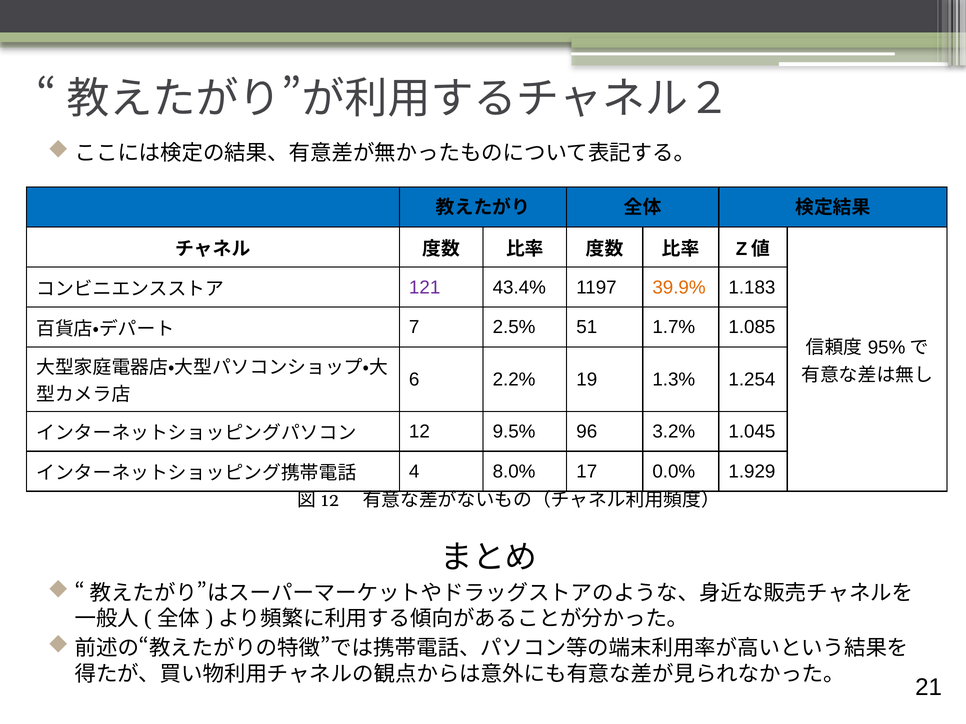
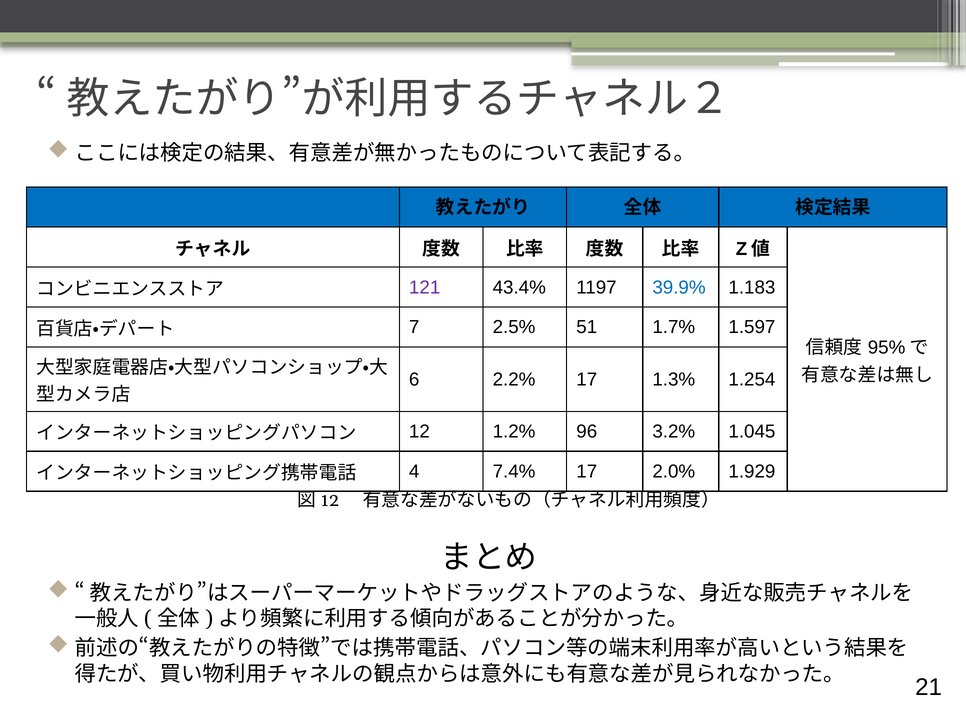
39.9% colour: orange -> blue (679, 288)
1.085: 1.085 -> 1.597 (752, 327)
2.2% 19: 19 -> 17 (587, 380)
9.5%: 9.5% -> 1.2% (514, 432)
8.0%: 8.0% -> 7.4% (514, 472)
0.0%: 0.0% -> 2.0% (674, 472)
